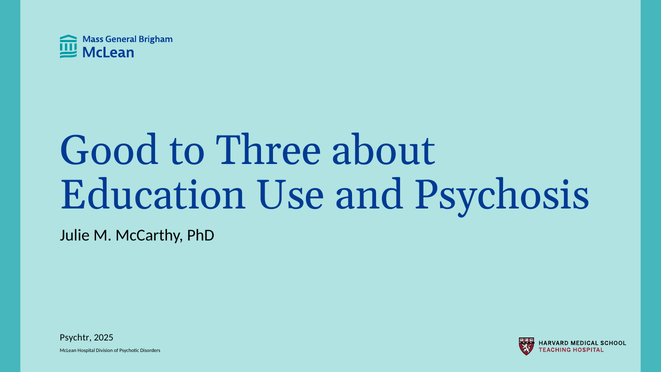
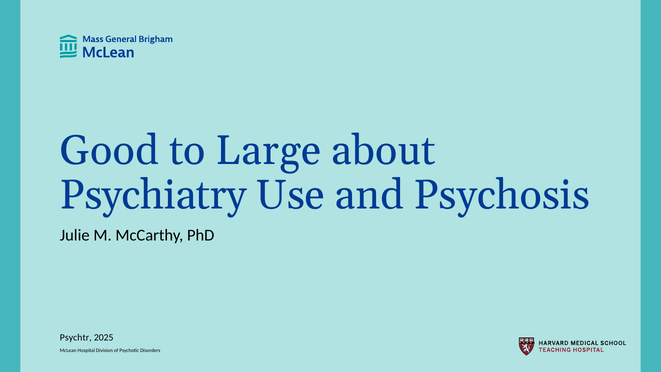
Three: Three -> Large (268, 150)
Education: Education -> Psychiatry (153, 195)
